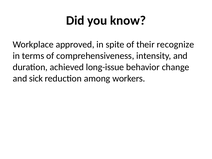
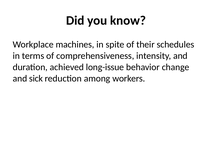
approved: approved -> machines (75, 44)
recognize: recognize -> schedules (175, 44)
